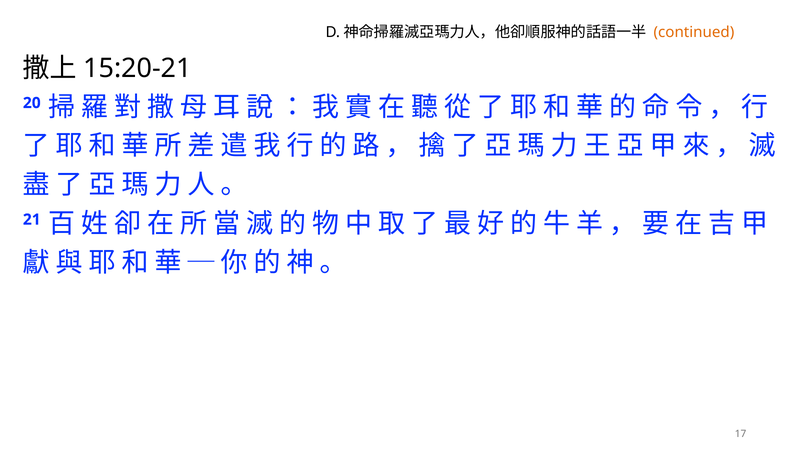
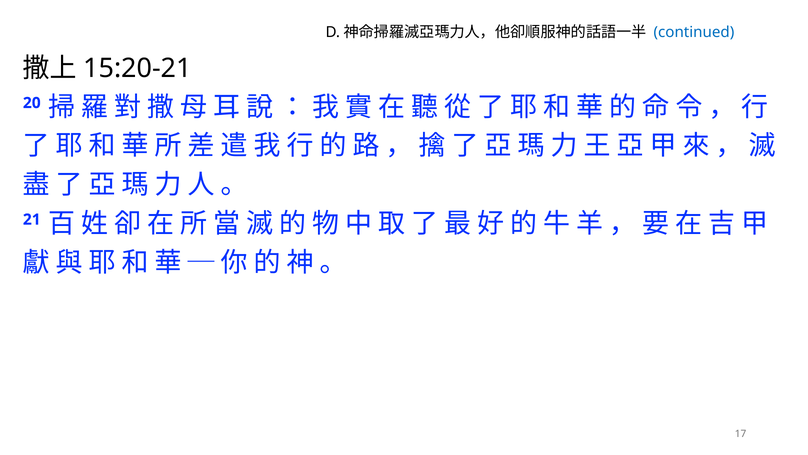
continued colour: orange -> blue (694, 32)
